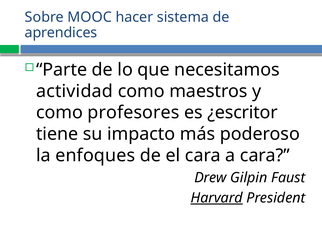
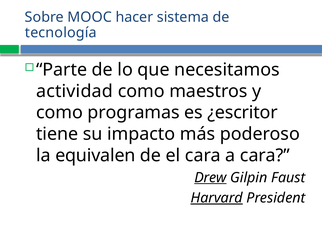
aprendices: aprendices -> tecnología (61, 33)
profesores: profesores -> programas (134, 113)
enfoques: enfoques -> equivalen (95, 156)
Drew underline: none -> present (210, 178)
